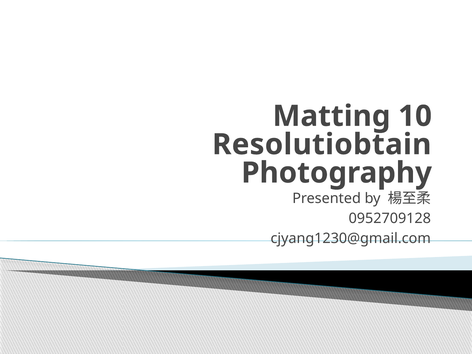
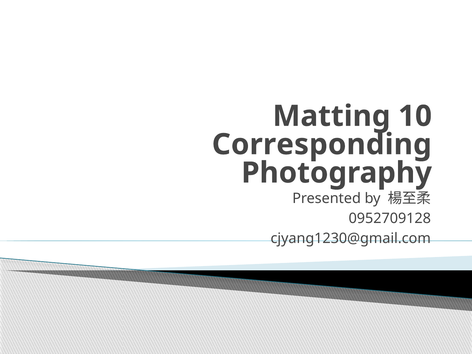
Resolutiobtain: Resolutiobtain -> Corresponding (322, 144)
